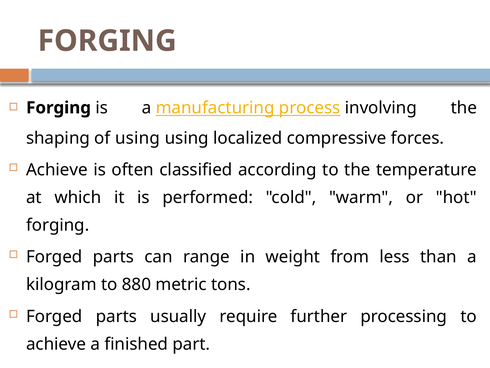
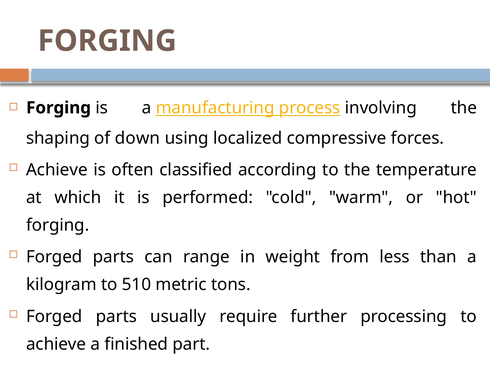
of using: using -> down (138, 138)
880: 880 -> 510 (137, 284)
